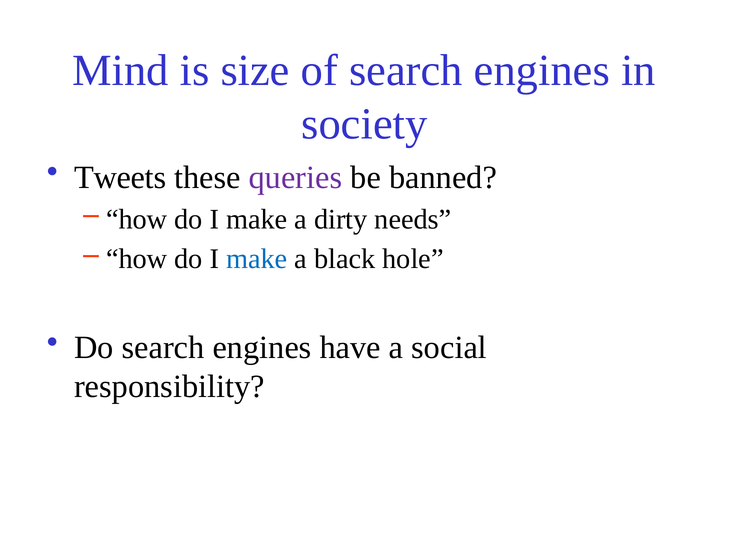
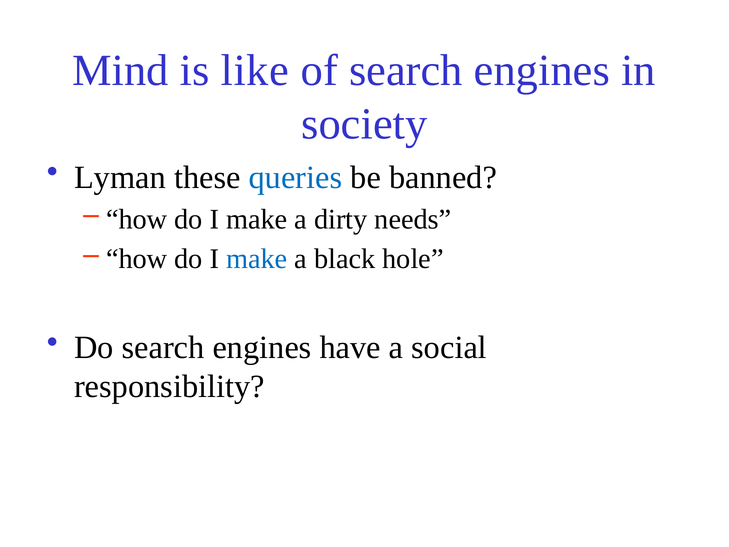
size: size -> like (255, 71)
Tweets: Tweets -> Lyman (120, 177)
queries colour: purple -> blue (295, 177)
